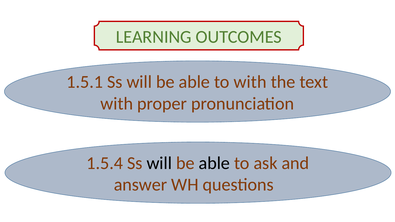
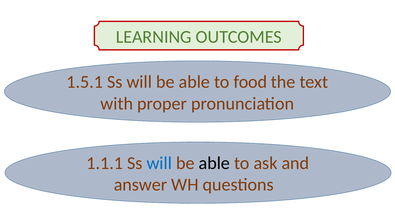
to with: with -> food (250, 82)
1.5.4: 1.5.4 -> 1.1.1 (105, 163)
will colour: black -> blue (159, 163)
